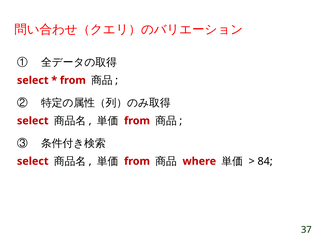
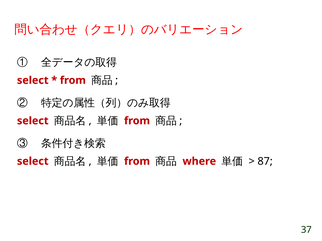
84: 84 -> 87 (265, 162)
